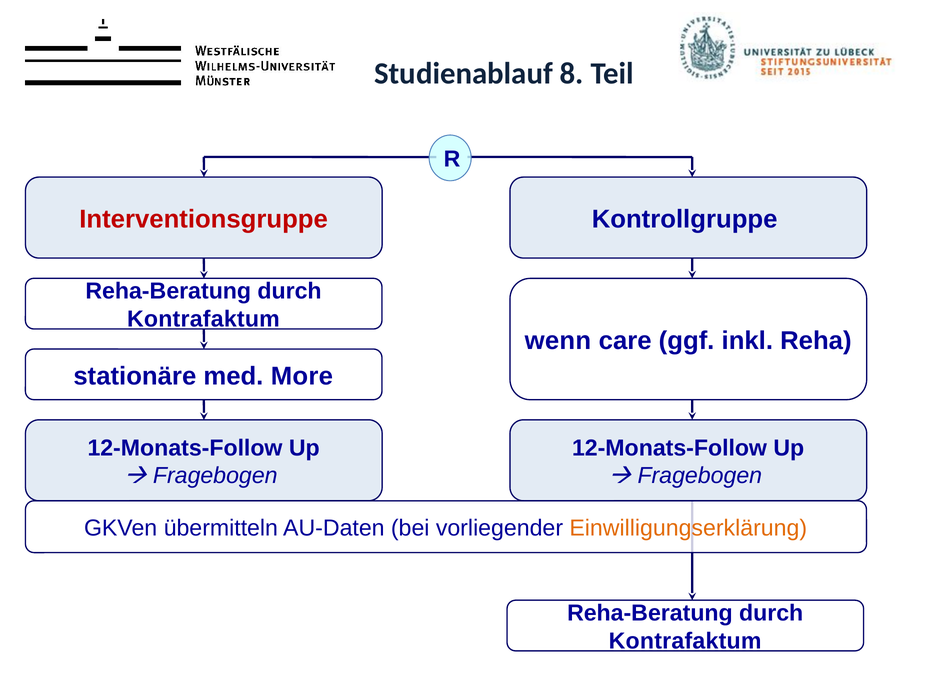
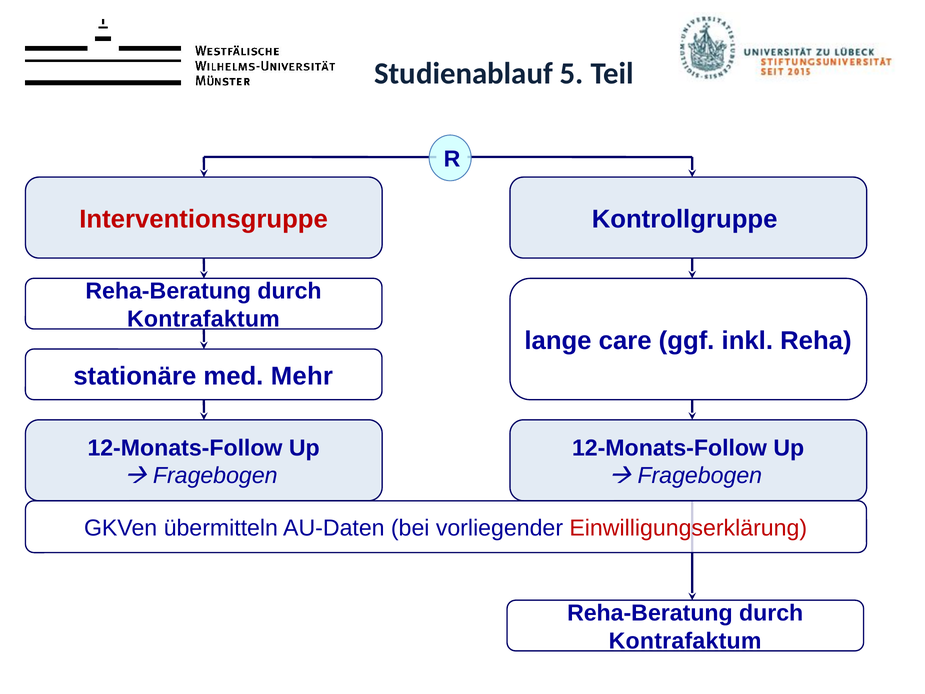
8: 8 -> 5 (572, 73)
wenn: wenn -> lange (558, 341)
More: More -> Mehr (302, 376)
Einwilligungserklärung colour: orange -> red (688, 528)
